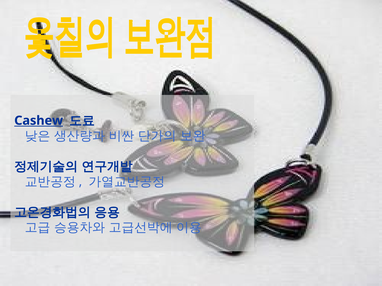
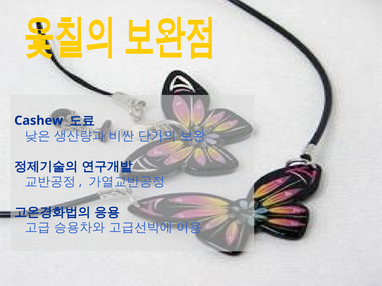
Cashew underline: present -> none (39, 121)
